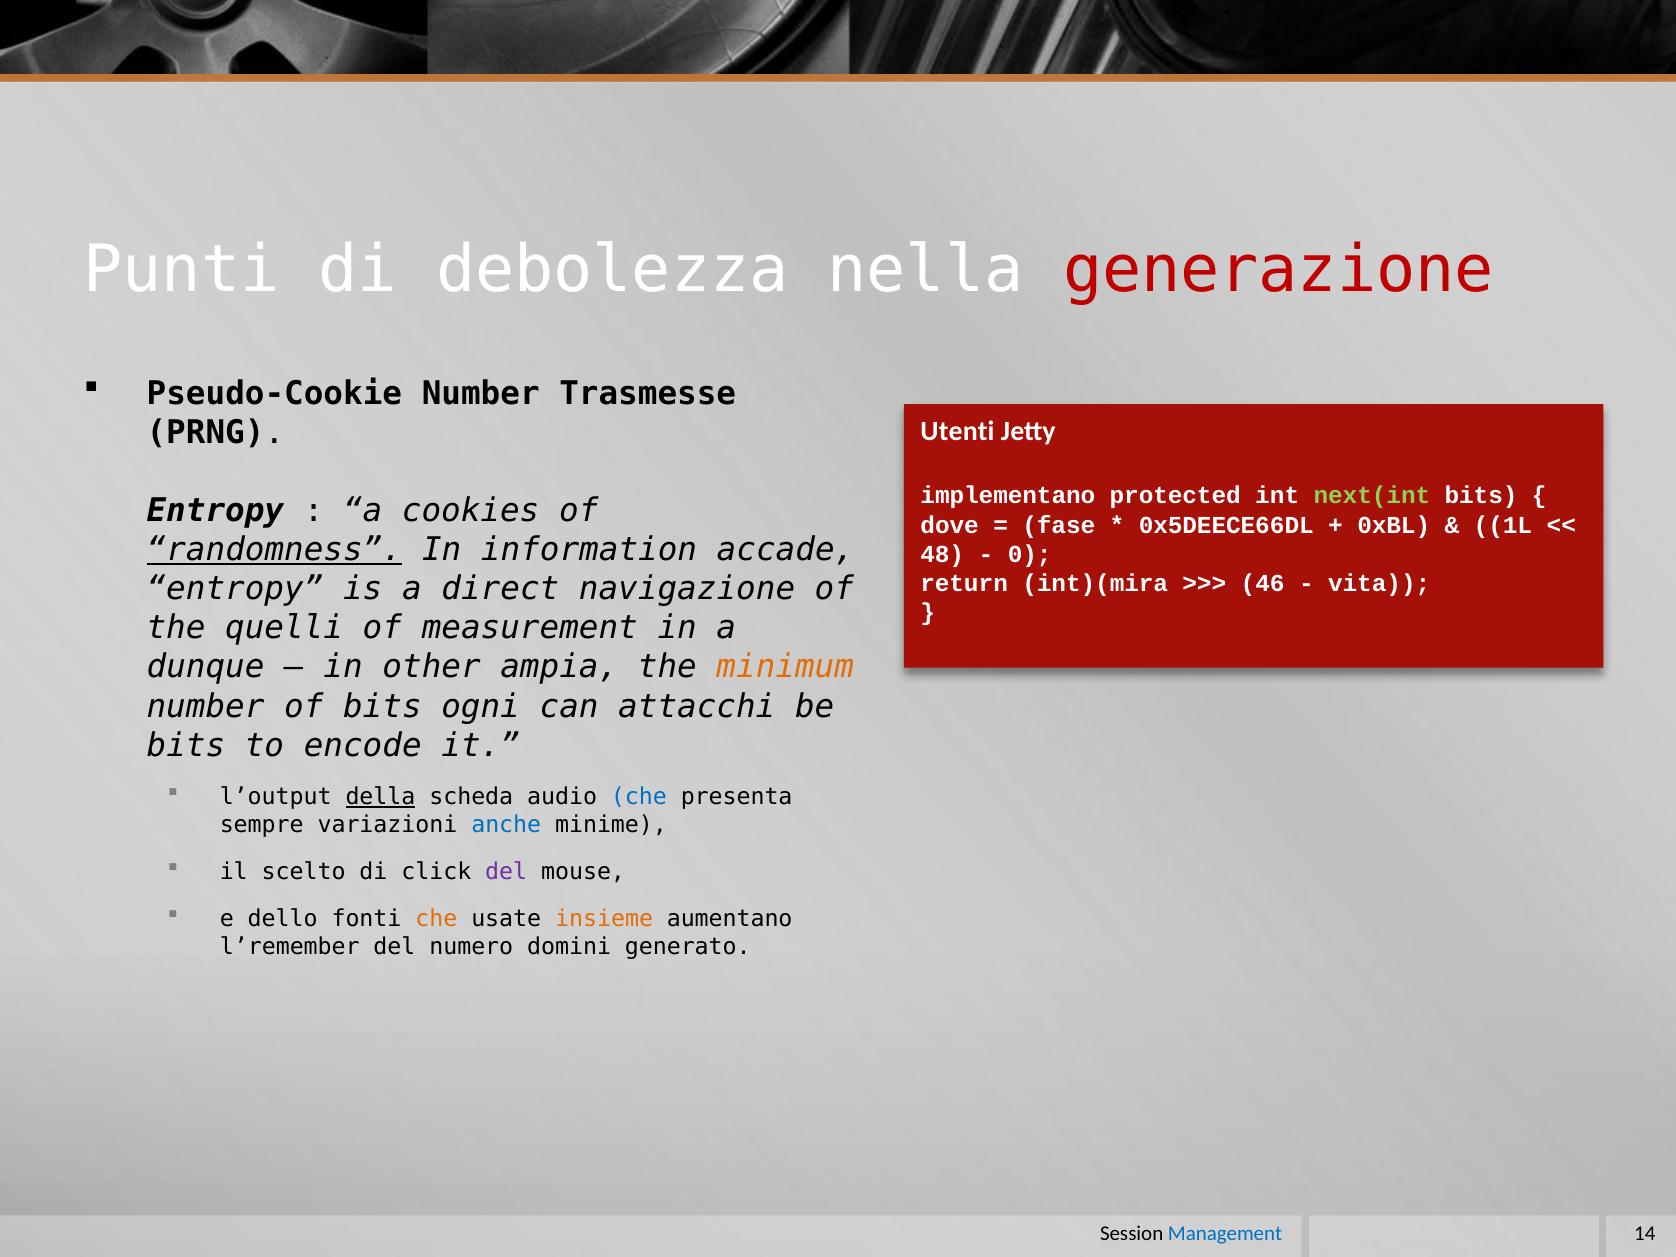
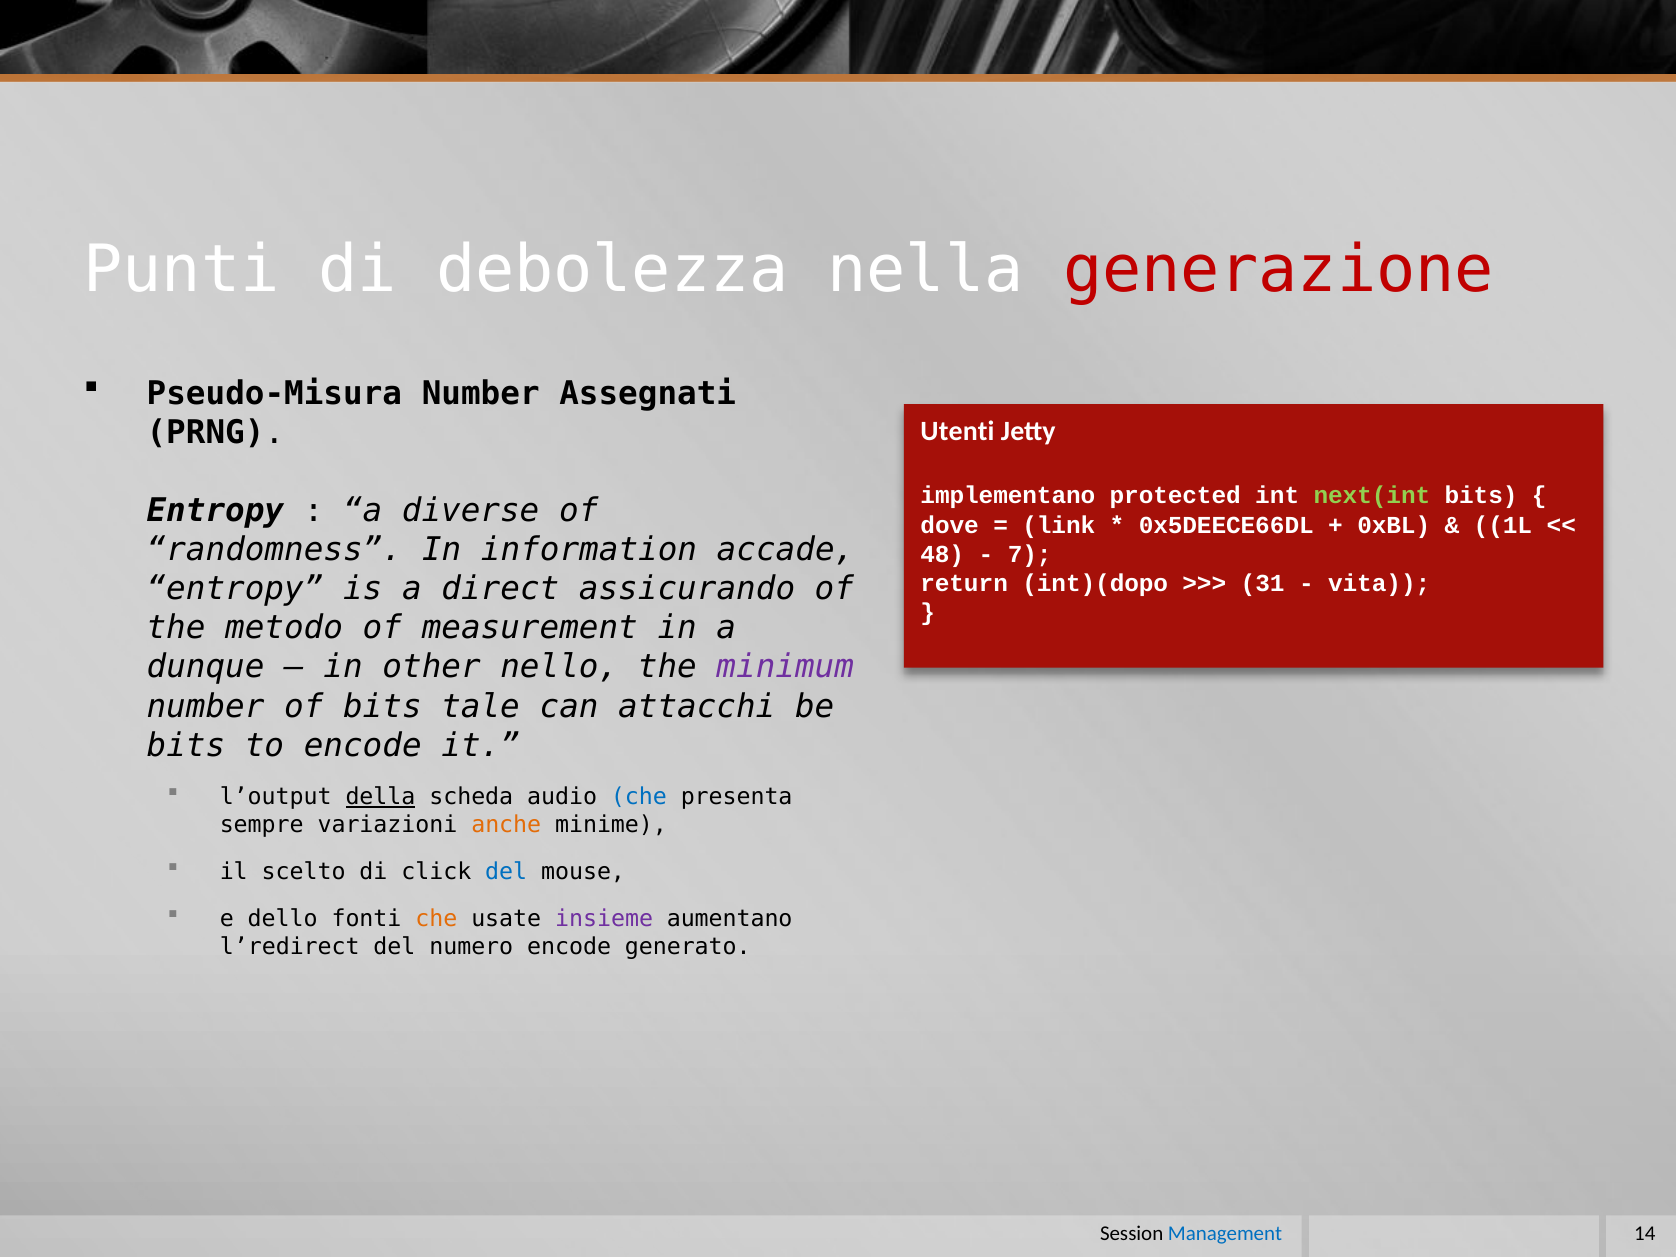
Pseudo-Cookie: Pseudo-Cookie -> Pseudo-Misura (274, 393)
Trasmesse: Trasmesse -> Assegnati (648, 393)
cookies: cookies -> diverse (471, 511)
fase: fase -> link (1059, 525)
randomness underline: present -> none (274, 550)
0: 0 -> 7 (1030, 554)
int)(mira: int)(mira -> int)(dopo (1095, 584)
46: 46 -> 31 (1263, 584)
navigazione: navigazione -> assicurando (687, 589)
quelli: quelli -> metodo (284, 628)
ampia: ampia -> nello (559, 667)
minimum colour: orange -> purple (785, 667)
ogni: ogni -> tale (481, 706)
anche colour: blue -> orange (506, 825)
del colour: purple -> blue (506, 872)
insieme colour: orange -> purple (604, 918)
l’remember: l’remember -> l’redirect (290, 946)
numero domini: domini -> encode (569, 946)
